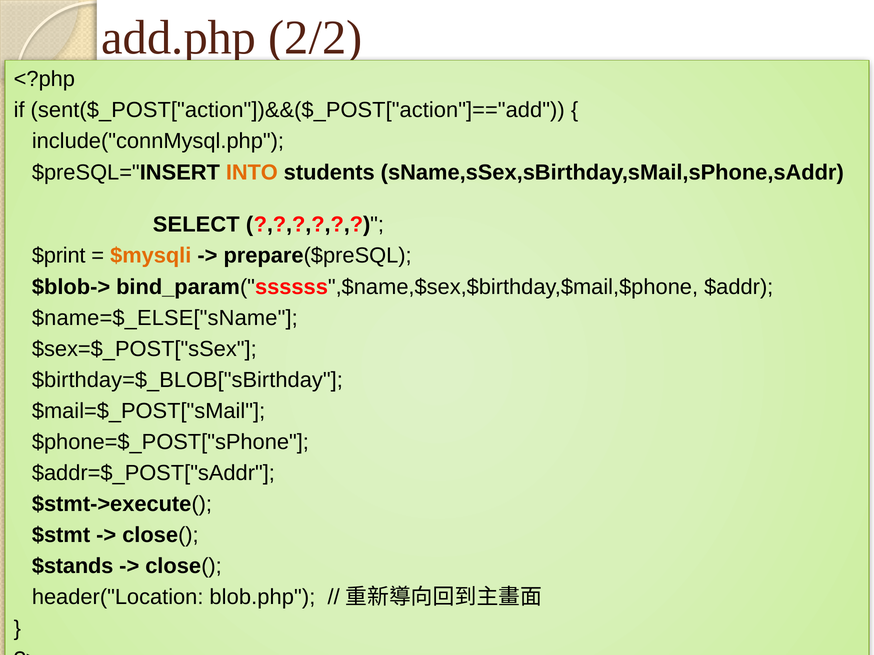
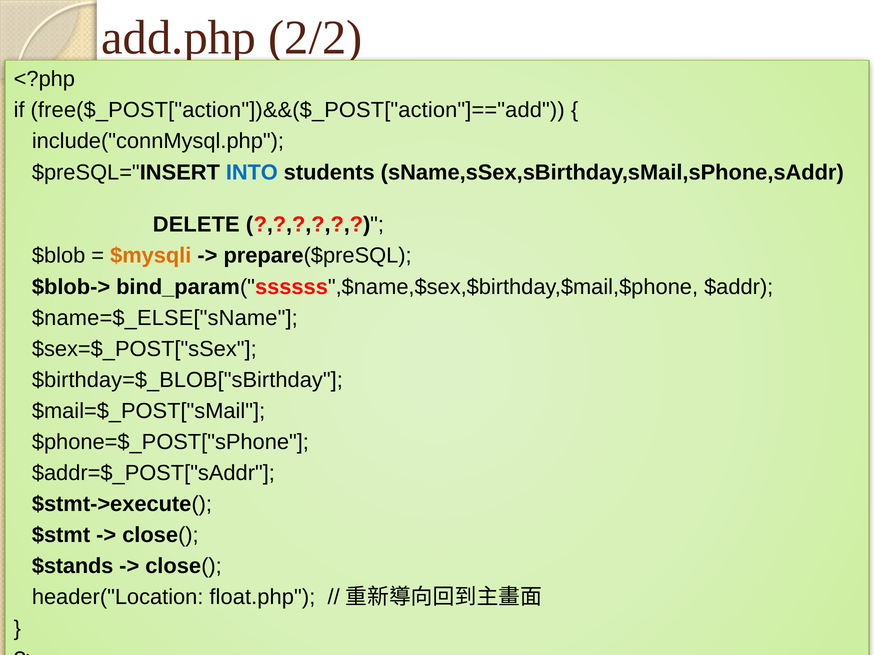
sent($_POST["action"])&&($_POST["action"]=="add: sent($_POST["action"])&&($_POST["action"]=="add -> free($_POST["action"])&&($_POST["action"]=="add (298, 110)
INTO colour: orange -> blue (252, 172)
SELECT: SELECT -> DELETE (196, 225)
$print: $print -> $blob (59, 256)
blob.php: blob.php -> float.php (262, 598)
